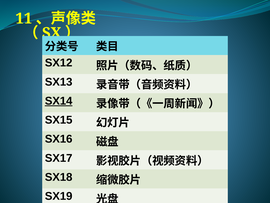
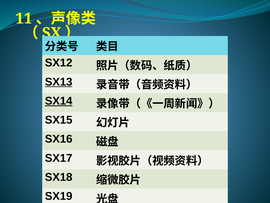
SX13 underline: none -> present (59, 82)
